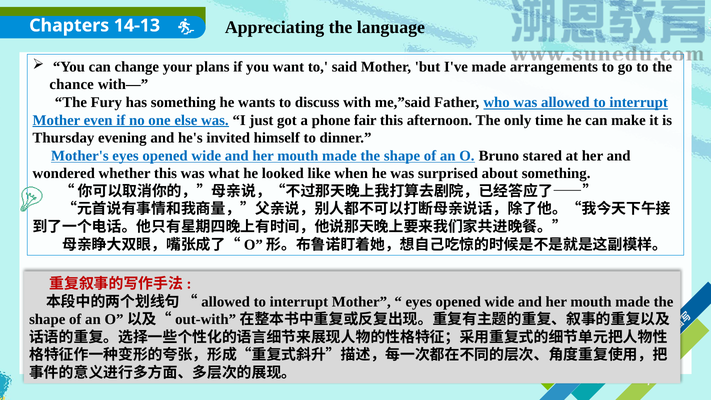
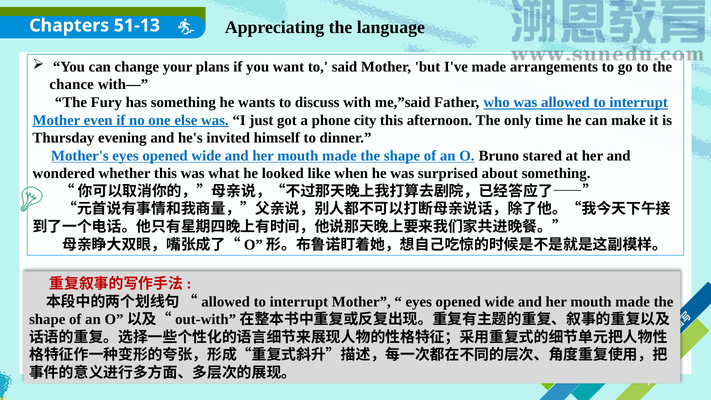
14-13: 14-13 -> 51-13 (137, 26)
fair: fair -> city (365, 120)
